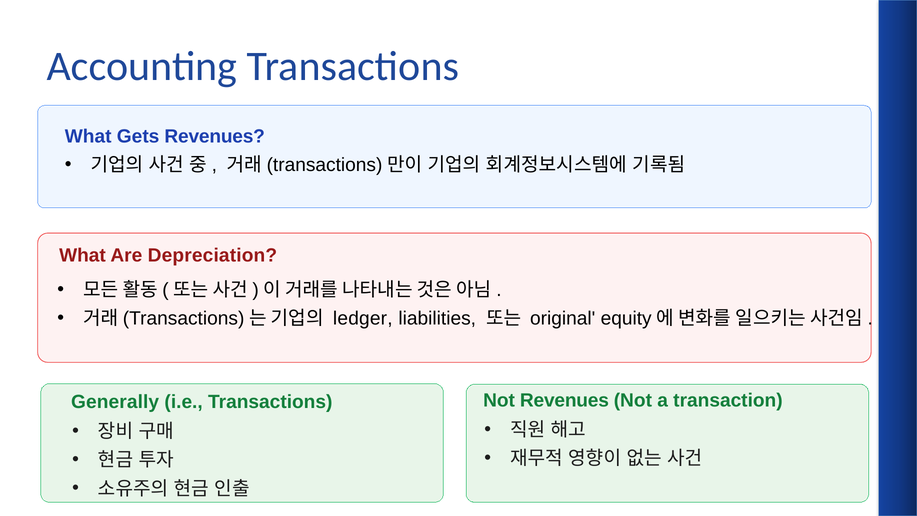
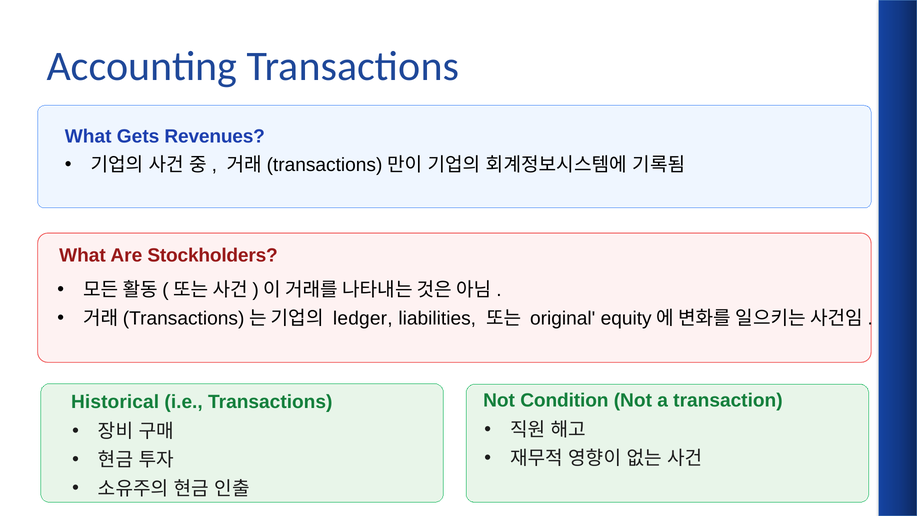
Depreciation: Depreciation -> Stockholders (213, 255)
Not Revenues: Revenues -> Condition (564, 400)
Generally: Generally -> Historical (115, 402)
